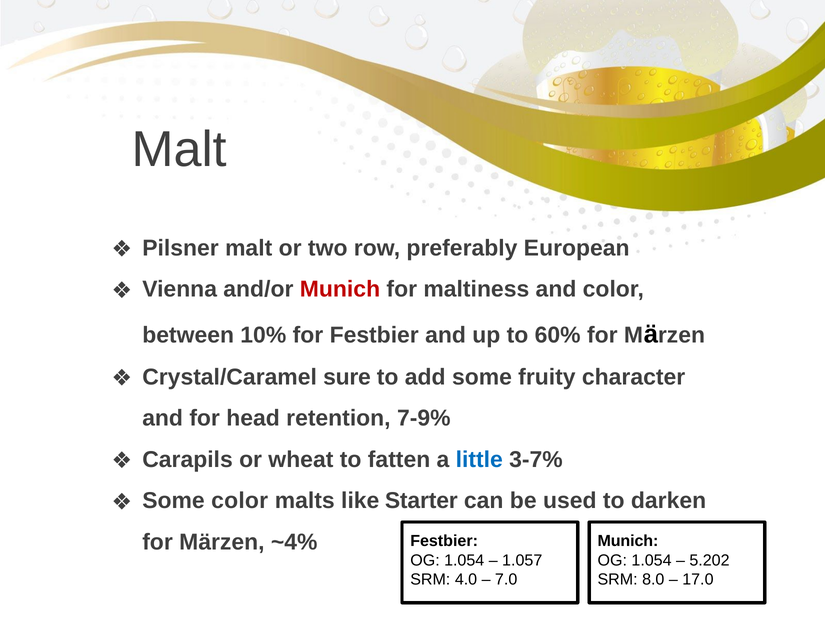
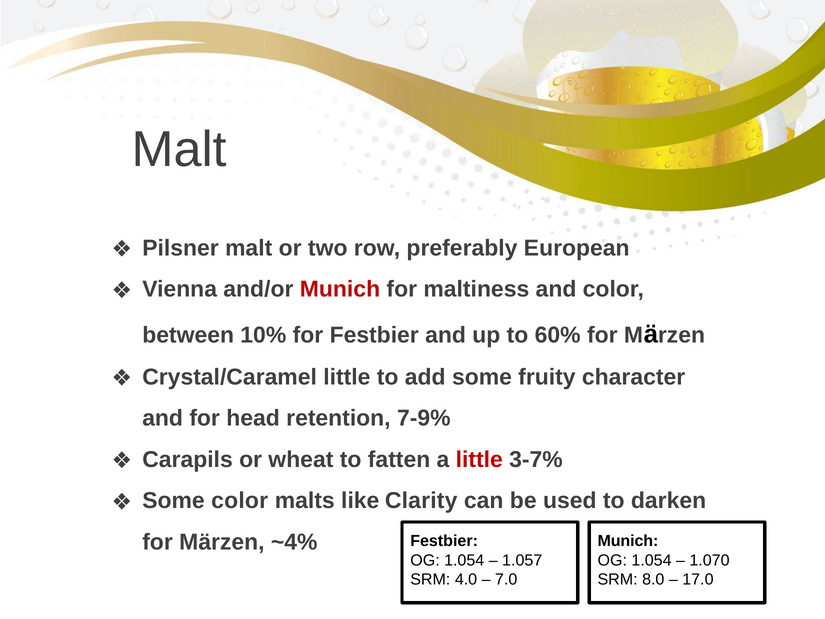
Crystal/Caramel sure: sure -> little (347, 377)
little colour: blue -> red (479, 459)
Starter: Starter -> Clarity (421, 501)
5.202: 5.202 -> 1.070 (709, 560)
